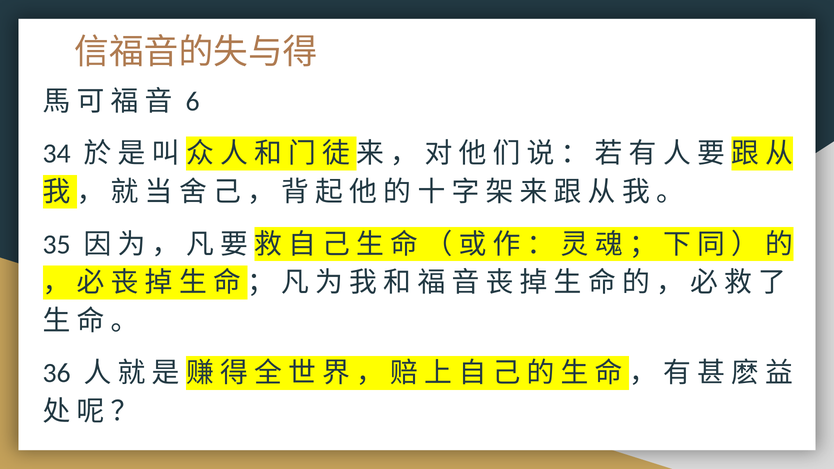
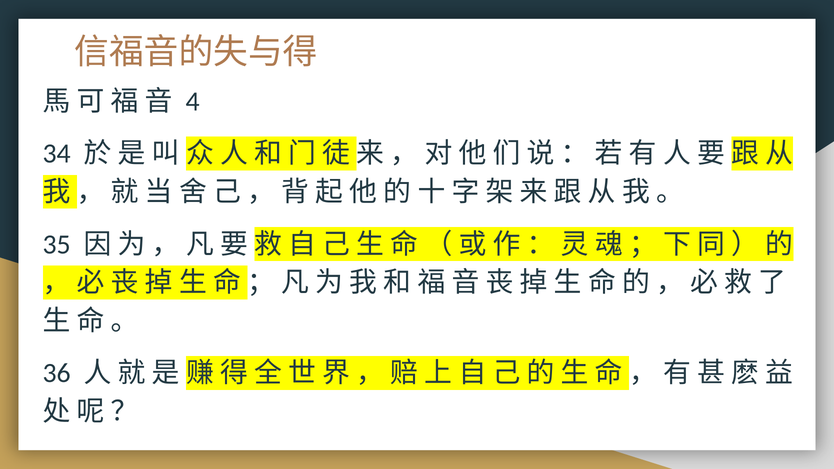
6: 6 -> 4 (193, 102)
